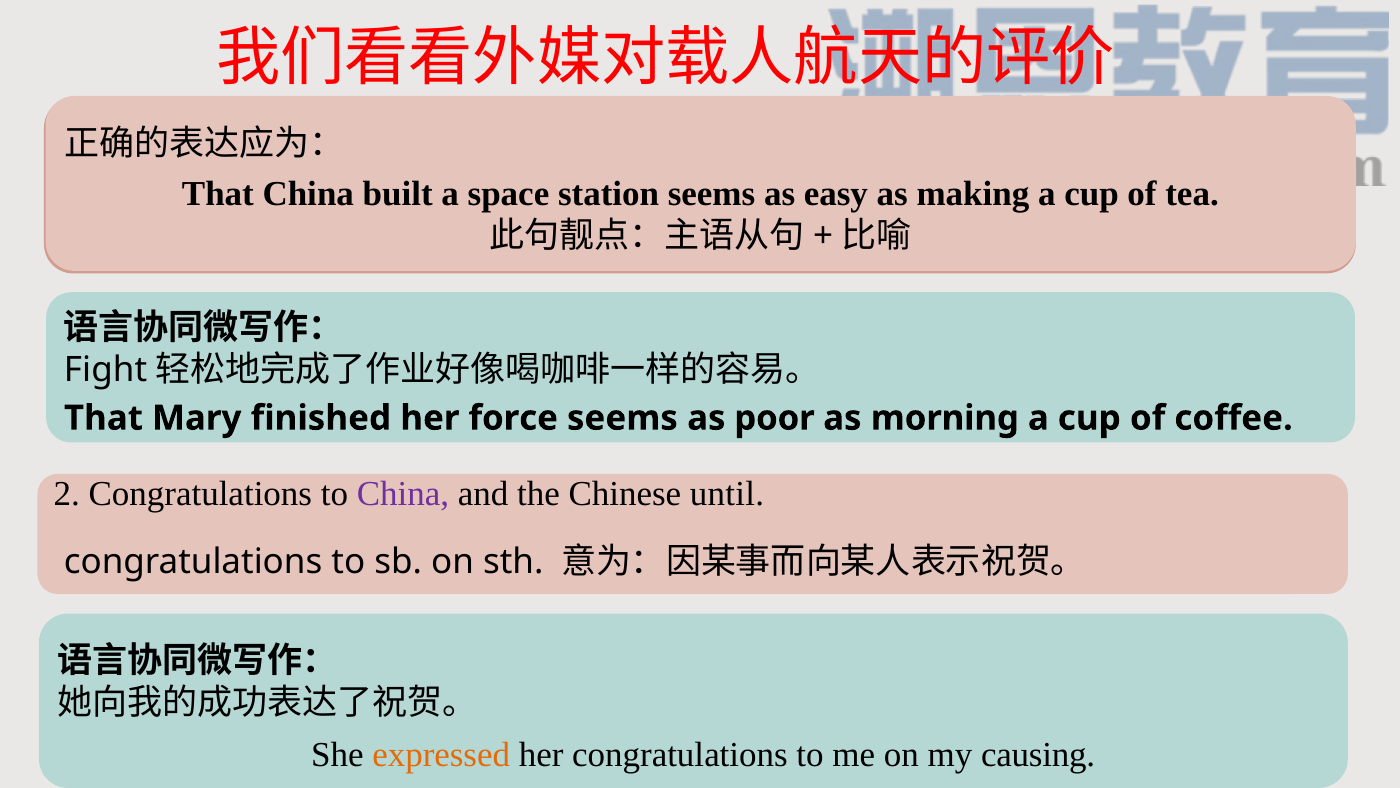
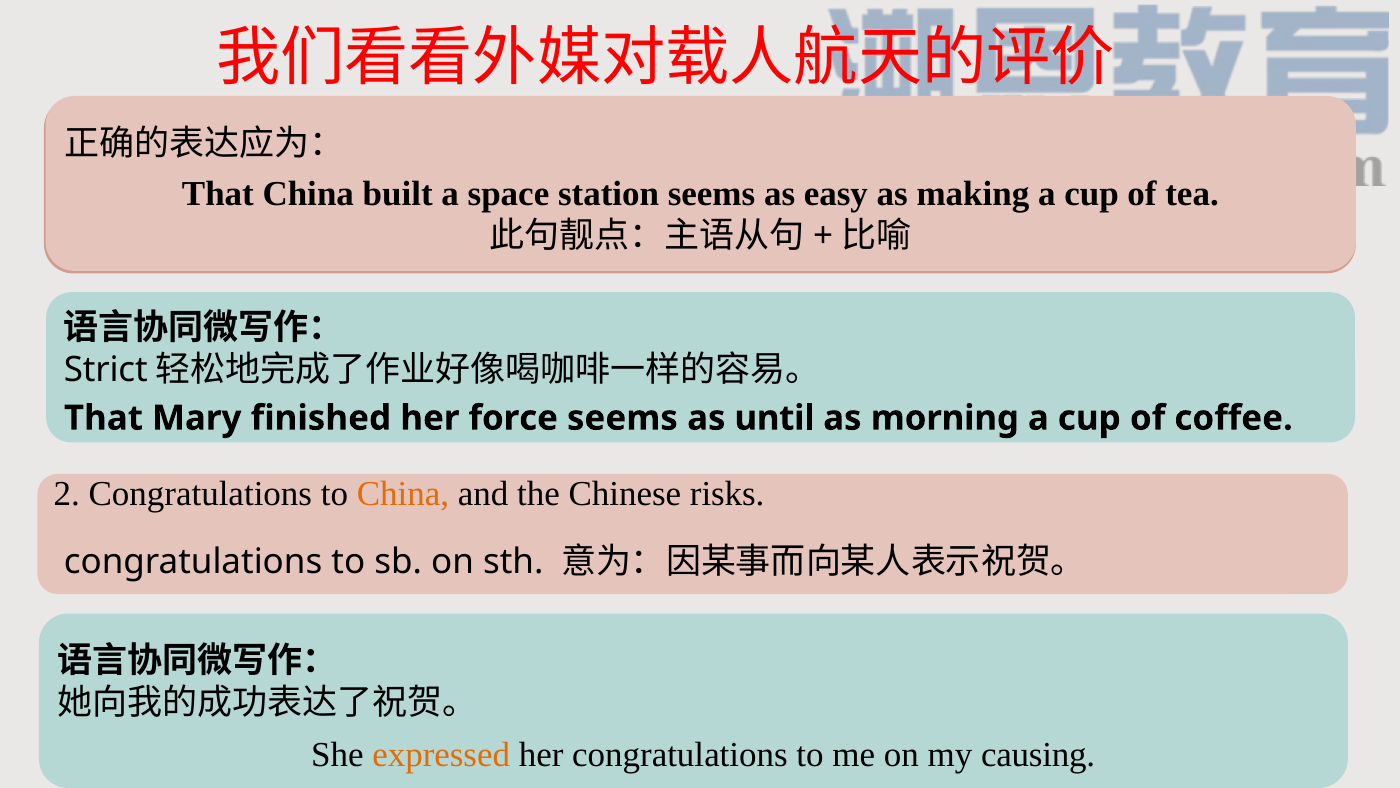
Fight: Fight -> Strict (106, 370)
poor: poor -> until (774, 418)
China colour: purple -> orange (403, 494)
until: until -> risks (727, 494)
